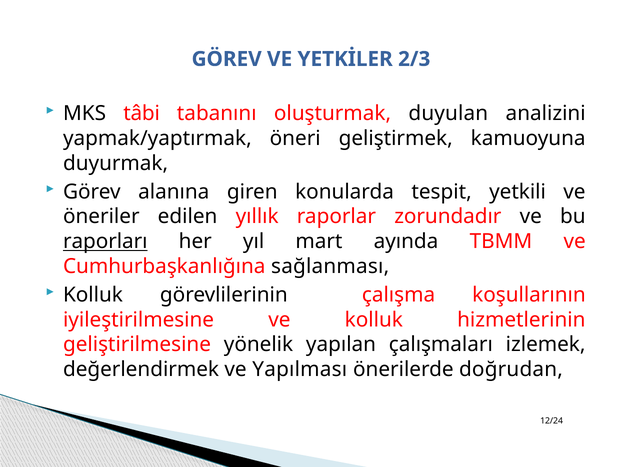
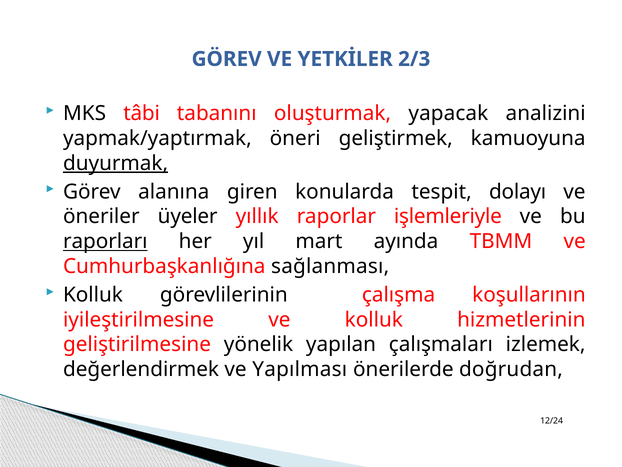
duyulan: duyulan -> yapacak (448, 113)
duyurmak underline: none -> present (116, 163)
yetkili: yetkili -> dolayı (518, 191)
edilen: edilen -> üyeler (188, 216)
zorundadır: zorundadır -> işlemleriyle (448, 216)
